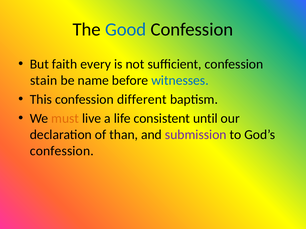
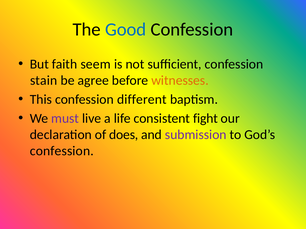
every: every -> seem (96, 64)
name: name -> agree (93, 81)
witnesses colour: blue -> orange (180, 81)
must colour: orange -> purple (65, 119)
until: until -> fight (205, 119)
than: than -> does (124, 135)
